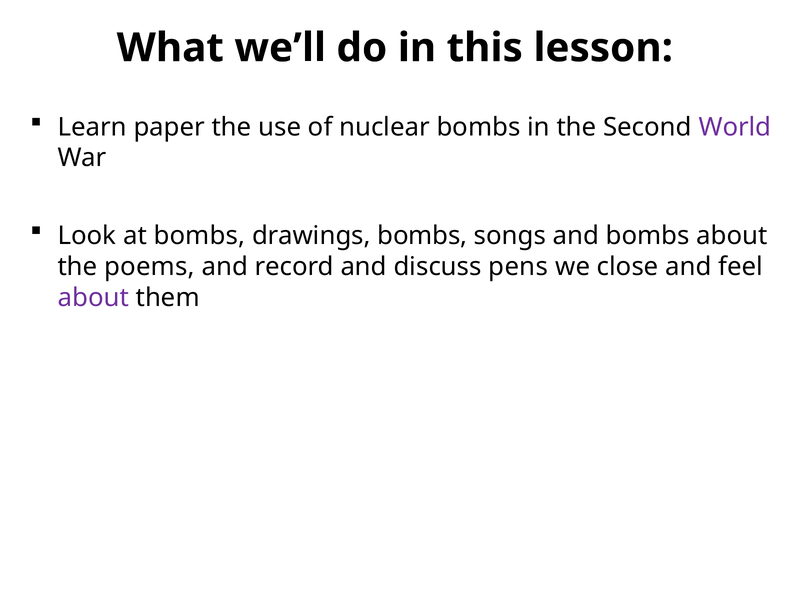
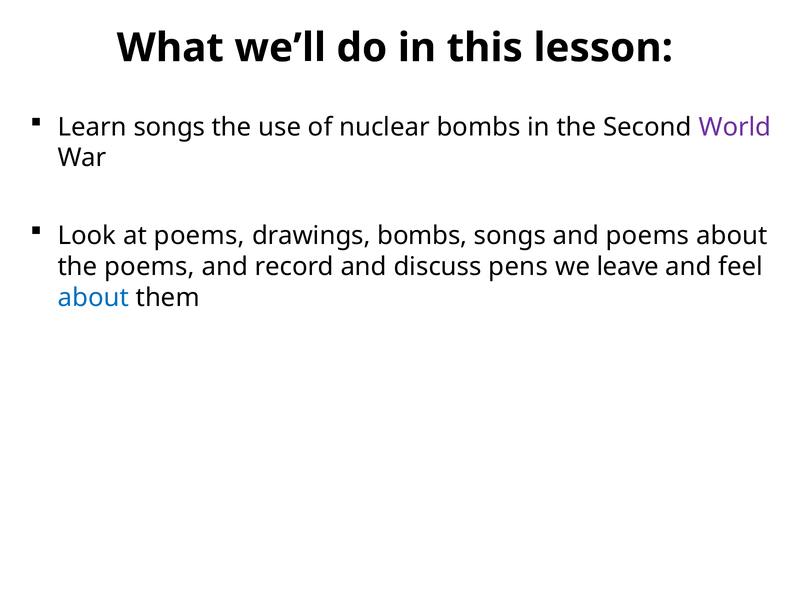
Learn paper: paper -> songs (169, 127)
at bombs: bombs -> poems (199, 236)
and bombs: bombs -> poems (648, 236)
close: close -> leave (628, 267)
about colour: purple -> blue (93, 298)
